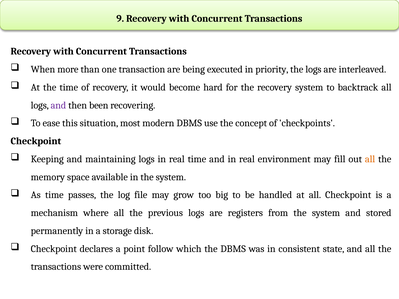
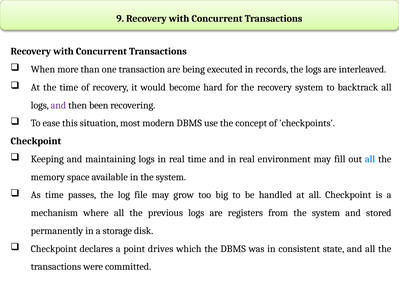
priority: priority -> records (272, 69)
all colour: orange -> blue (370, 159)
follow: follow -> drives (161, 249)
